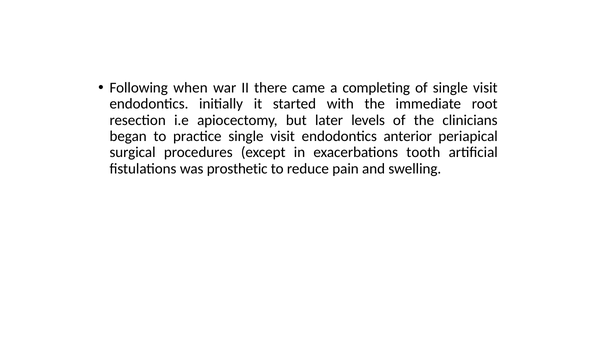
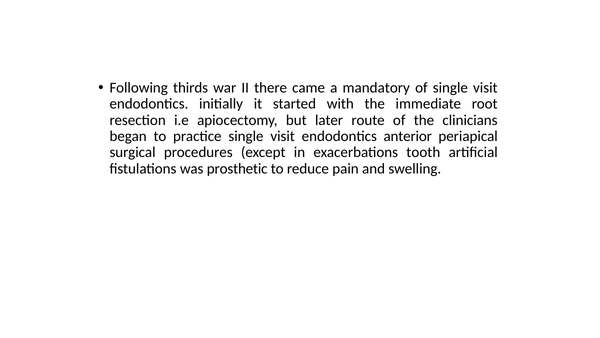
when: when -> thirds (191, 88)
completing: completing -> mandatory (376, 88)
levels: levels -> route (368, 120)
